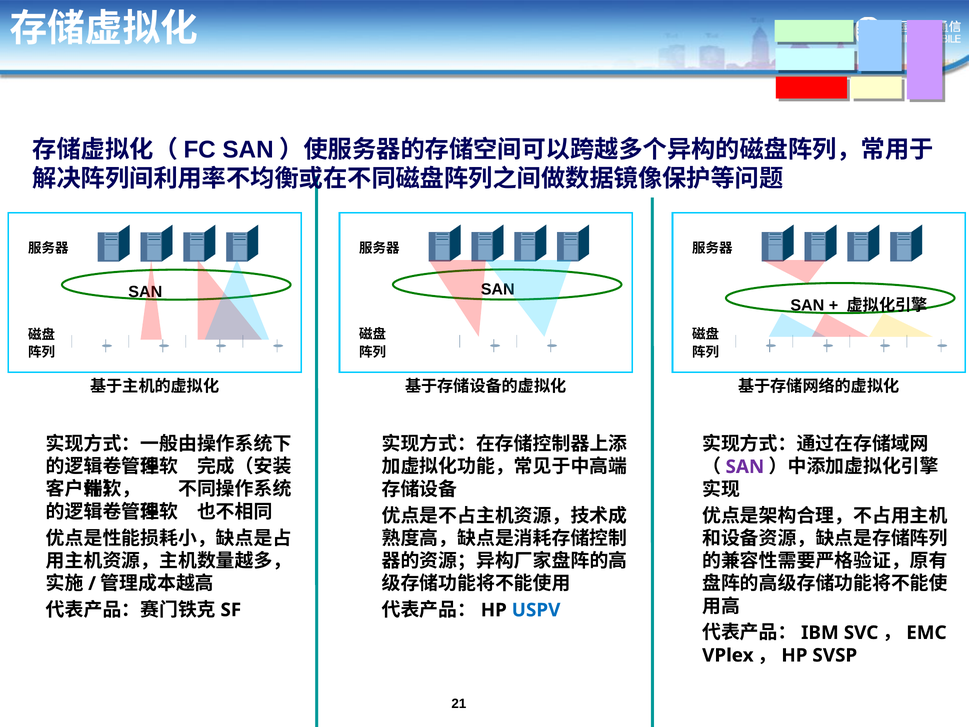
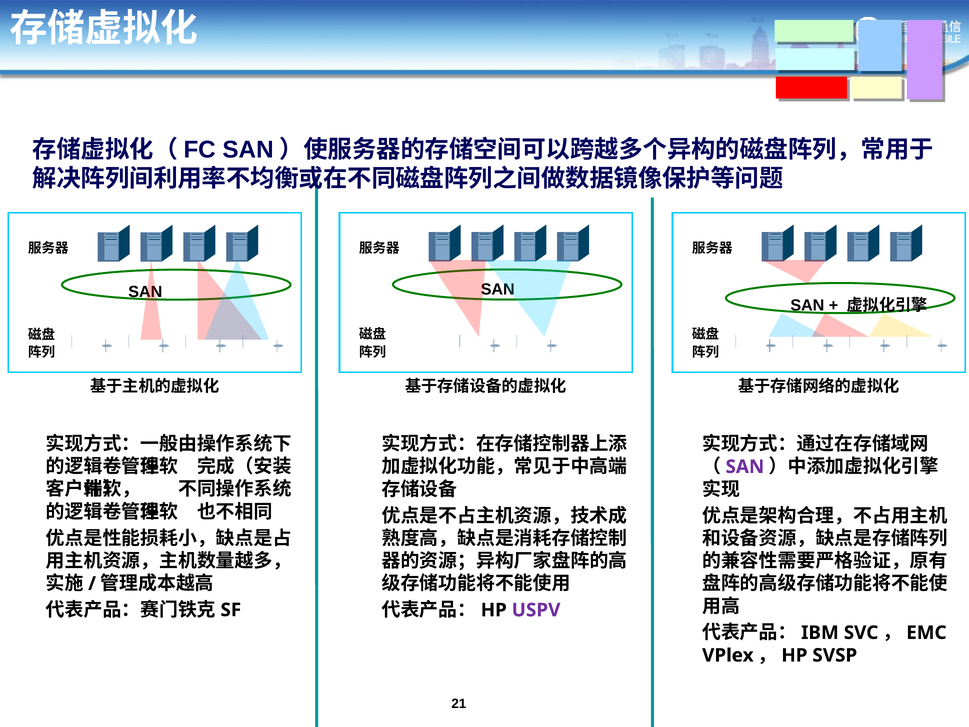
USPV colour: blue -> purple (536, 610)
